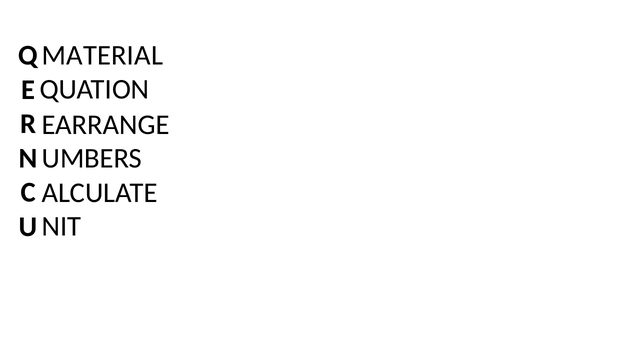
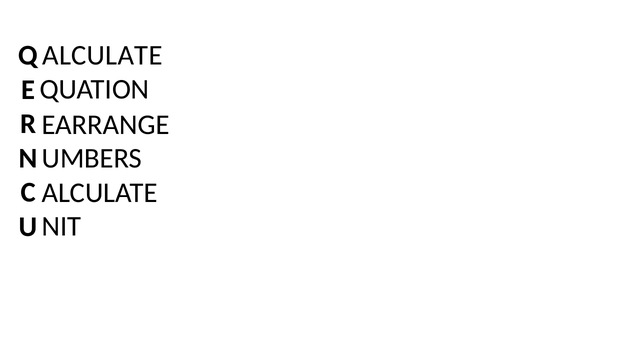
MATERIAL: MATERIAL -> ALCULATE (102, 56)
